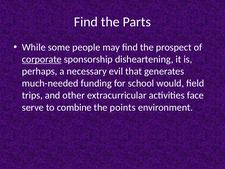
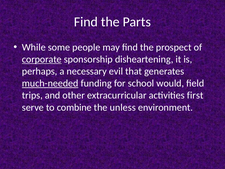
much-needed underline: none -> present (50, 83)
face: face -> first (195, 95)
points: points -> unless (123, 107)
